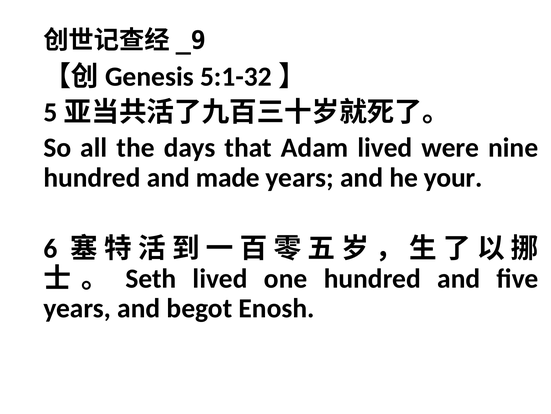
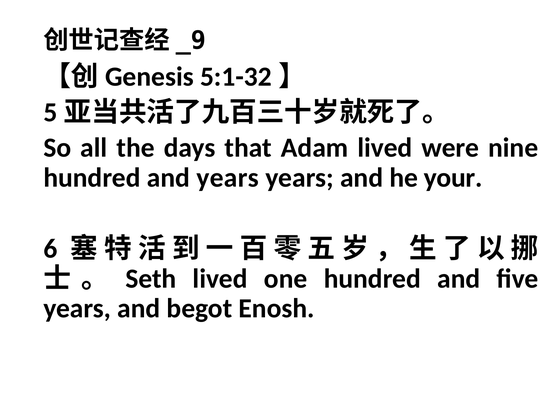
and made: made -> years (228, 177)
